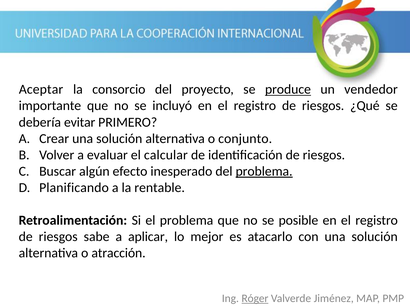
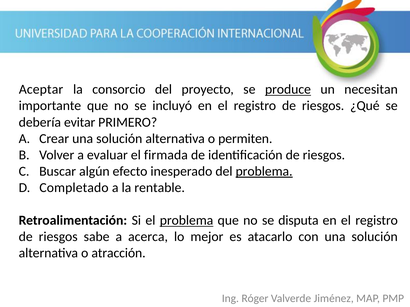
vendedor: vendedor -> necesitan (371, 90)
conjunto: conjunto -> permiten (245, 139)
calcular: calcular -> firmada (166, 155)
Planificando: Planificando -> Completado (74, 188)
problema underline: none -> present (187, 221)
posible: posible -> disputa (298, 221)
aplicar: aplicar -> acerca (148, 237)
Róger underline: present -> none (255, 299)
